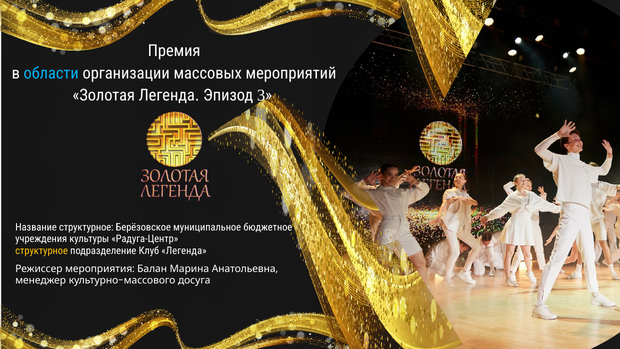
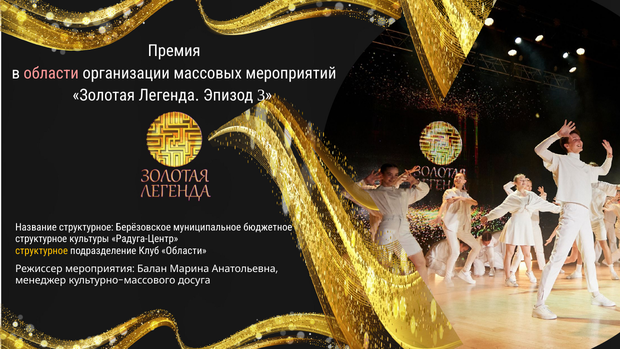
области colour: light blue -> pink (51, 73)
учреждения: учреждения -> структурное (41, 239)
Клуб Легенда: Легенда -> Области (184, 250)
